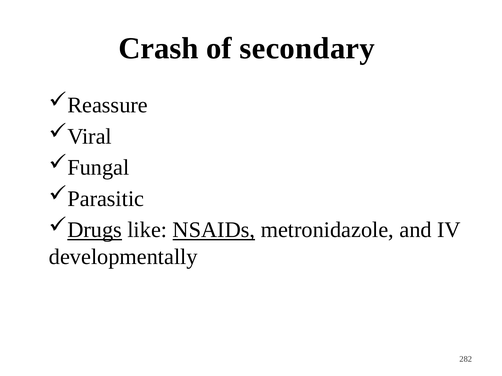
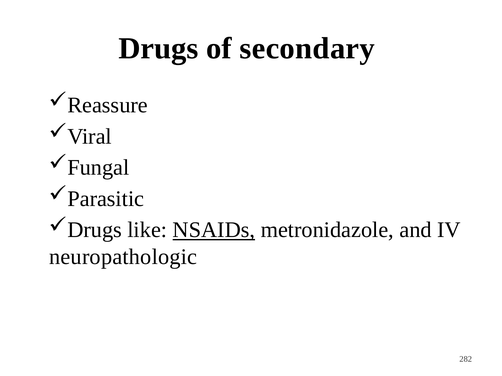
Crash: Crash -> Drugs (158, 49)
Drugs underline: present -> none (95, 230)
developmentally: developmentally -> neuropathologic (123, 257)
